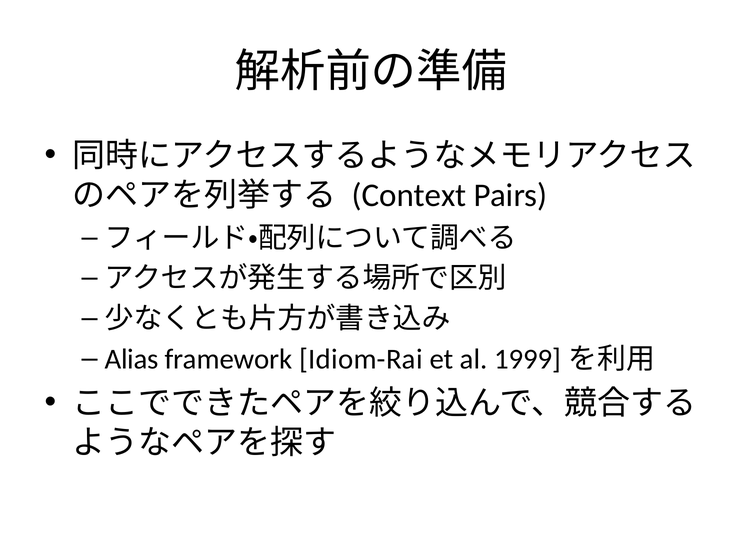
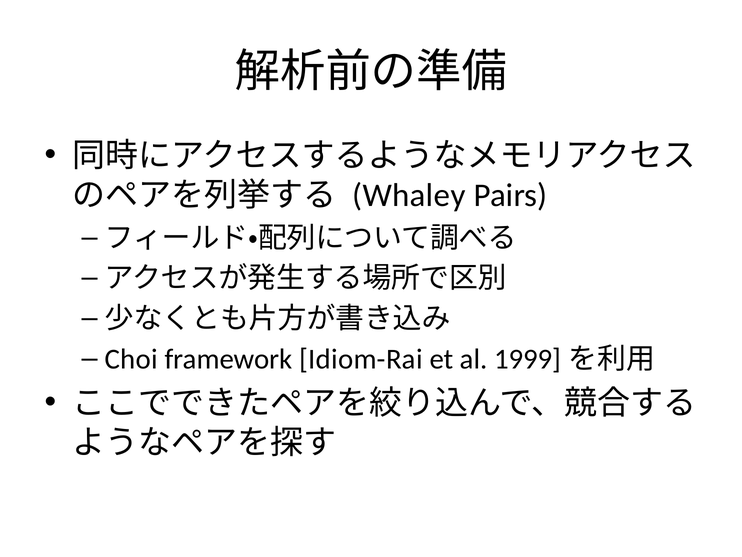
Context: Context -> Whaley (409, 195)
Alias: Alias -> Choi (131, 359)
